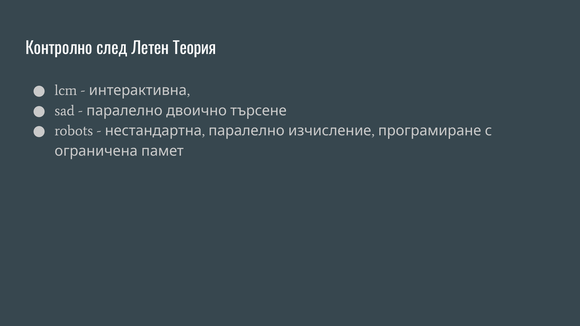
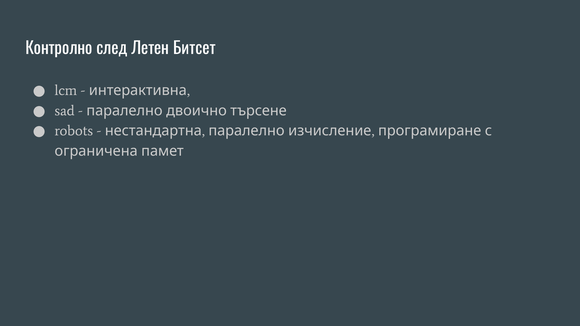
Теория: Теория -> Битсет (194, 49)
